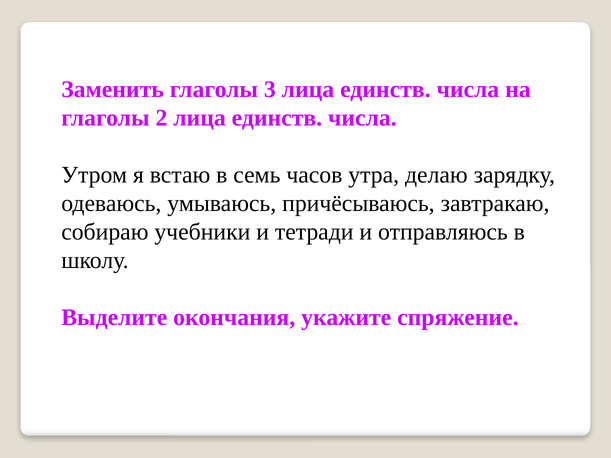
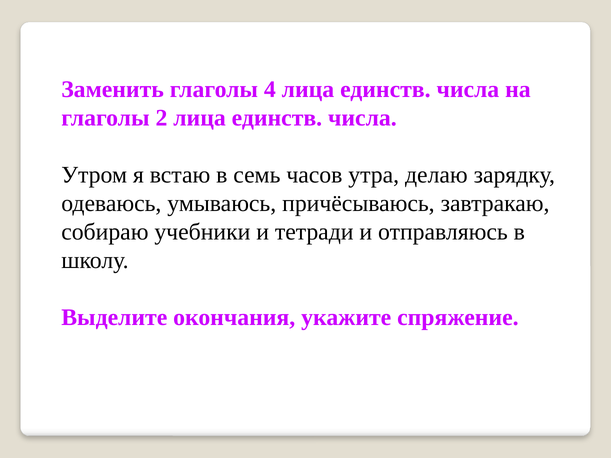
3: 3 -> 4 (270, 89)
